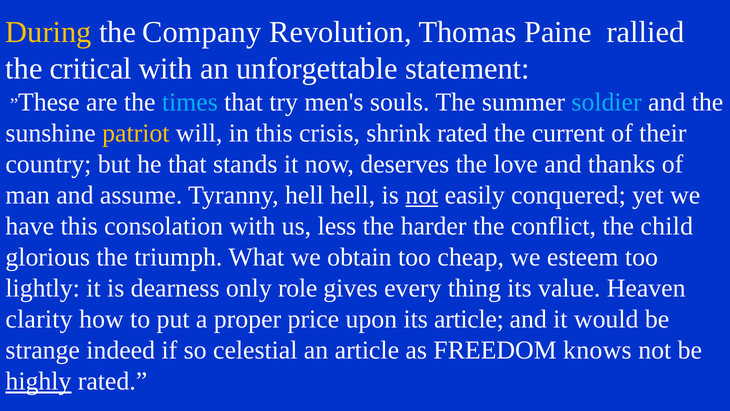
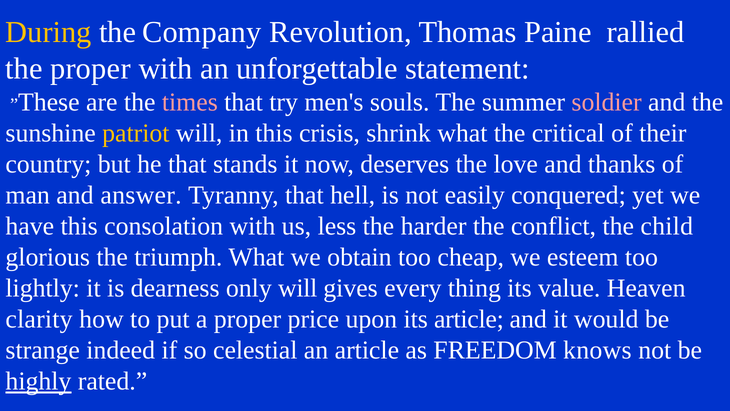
the critical: critical -> proper (90, 68)
times colour: light blue -> pink (190, 102)
soldier colour: light blue -> pink (607, 102)
shrink rated: rated -> what (462, 133)
current: current -> critical (568, 133)
assume: assume -> answer (141, 195)
Tyranny hell: hell -> that (304, 195)
not underline: present -> none (422, 195)
only role: role -> will (298, 288)
